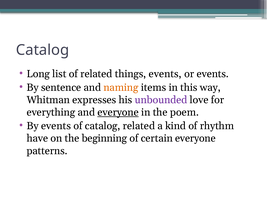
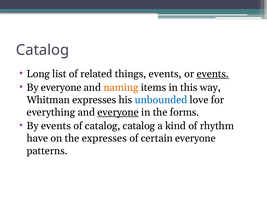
events underline: none -> present (213, 74)
By sentence: sentence -> everyone (61, 88)
unbounded colour: purple -> blue (161, 100)
poem: poem -> forms (185, 112)
catalog related: related -> catalog (139, 126)
the beginning: beginning -> expresses (104, 139)
